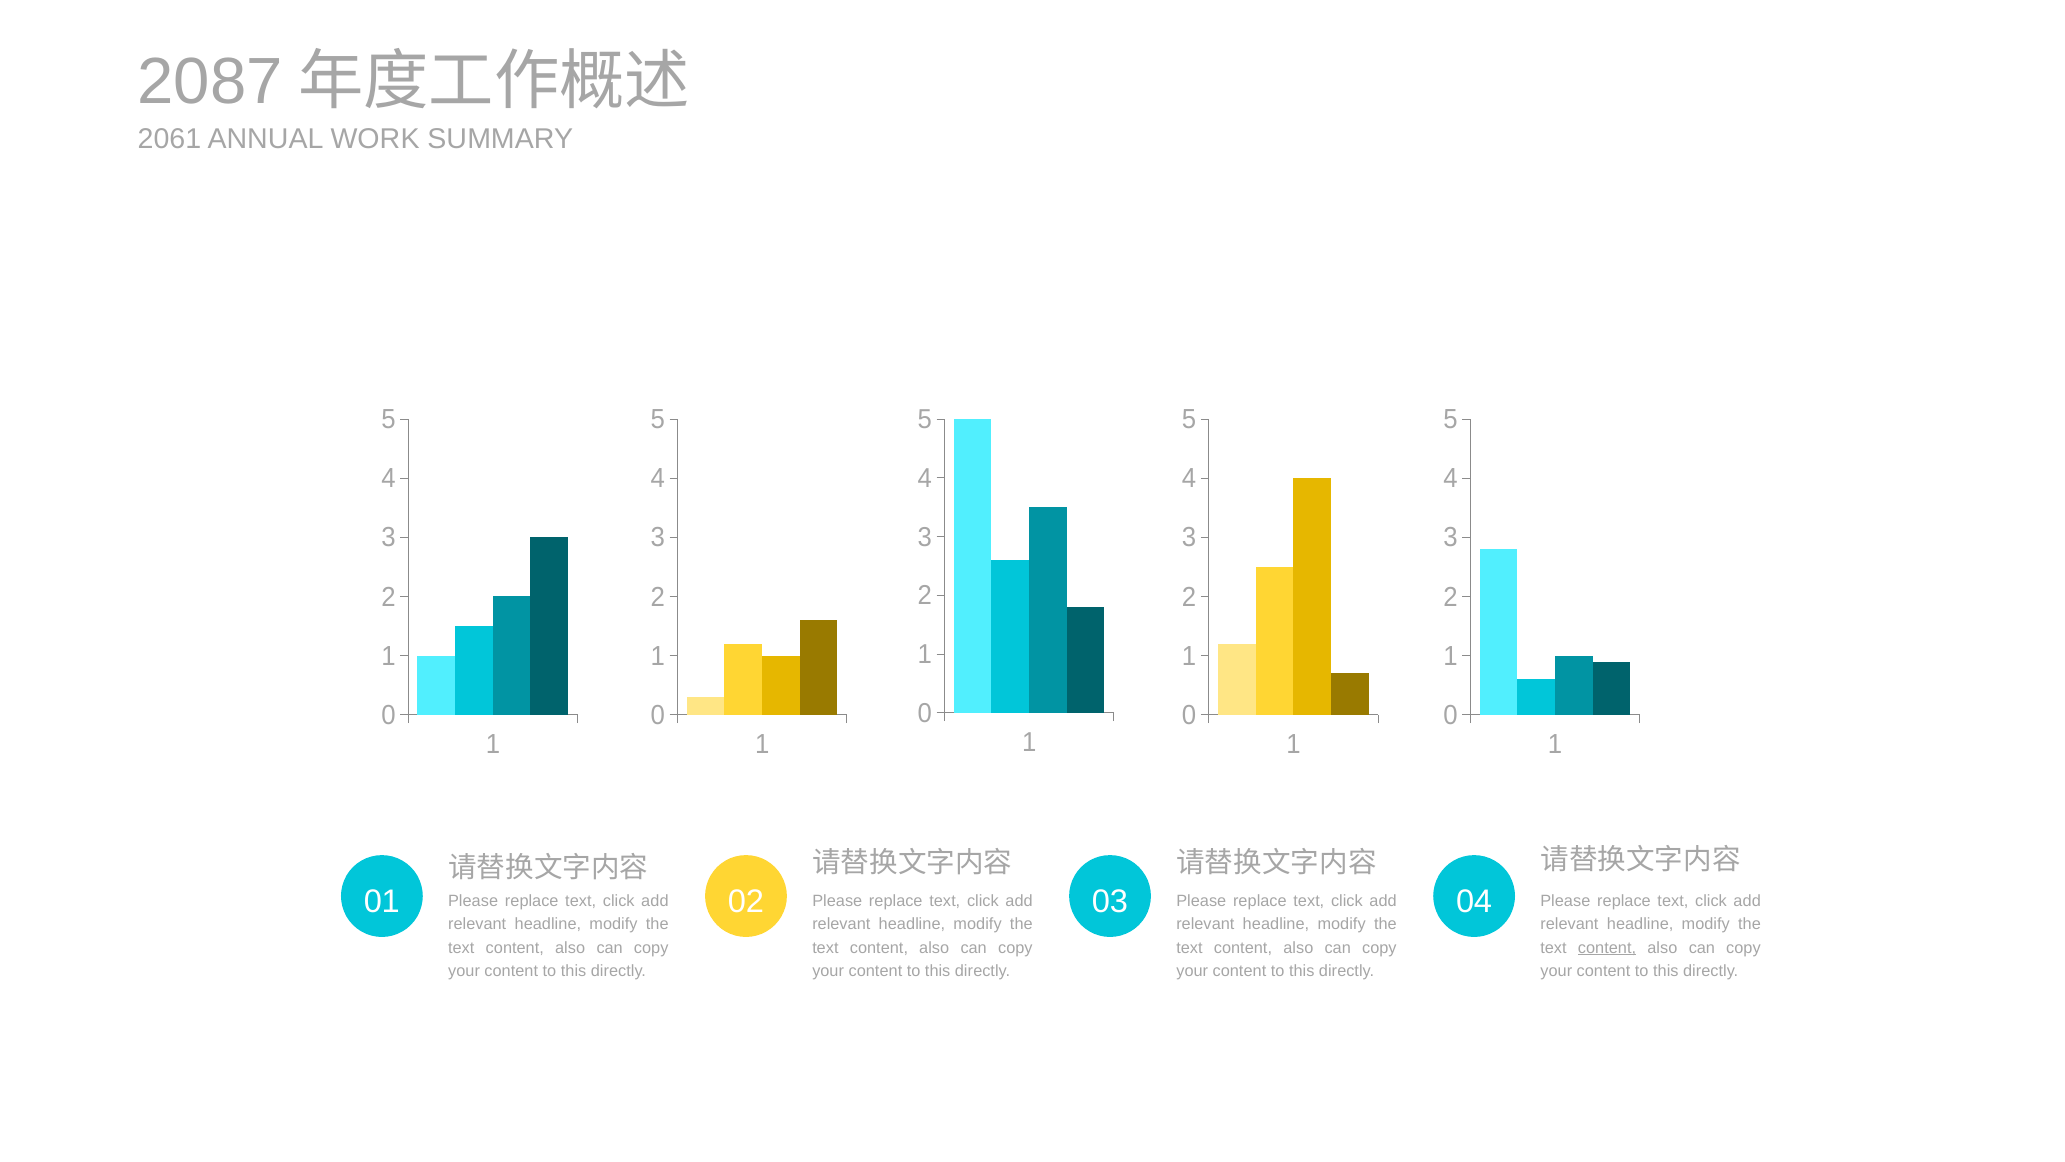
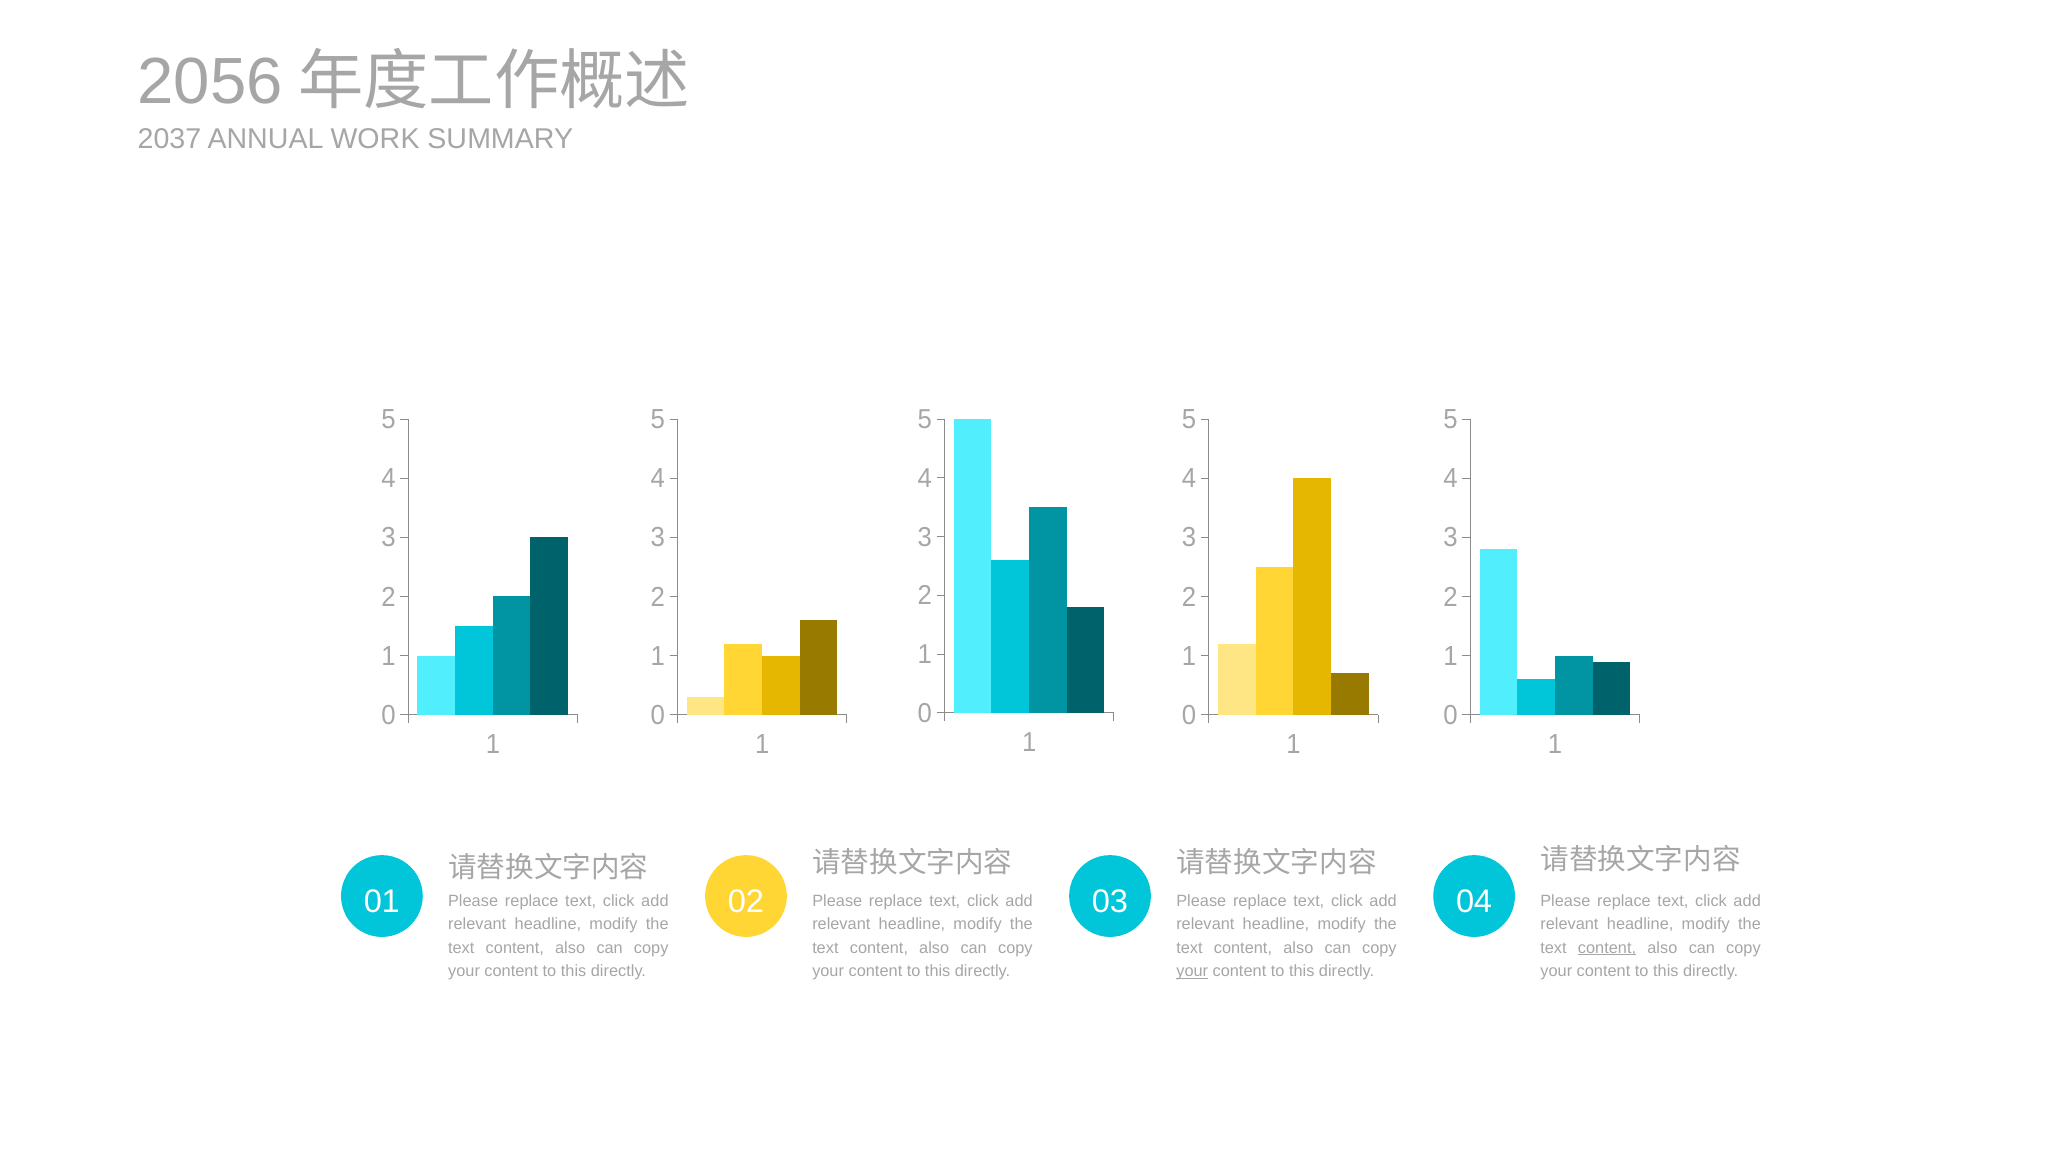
2087: 2087 -> 2056 (210, 82)
2061: 2061 -> 2037 (169, 139)
your underline: none -> present (1192, 971)
